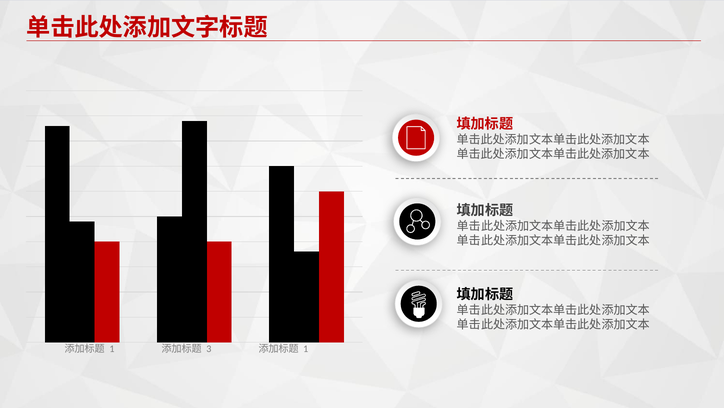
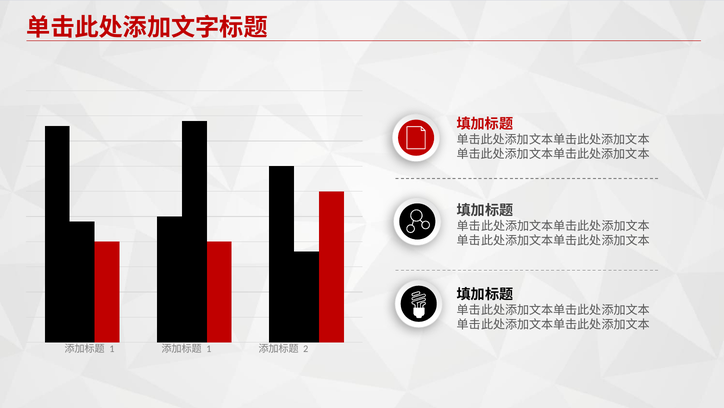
3: 3 -> 1 (209, 348)
1: 1 -> 2 (306, 348)
